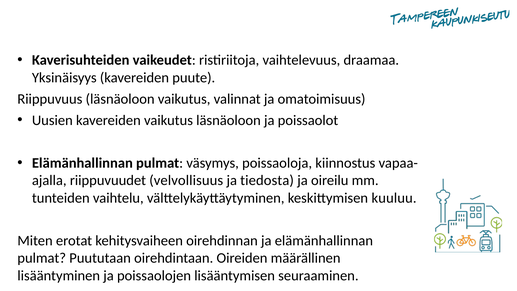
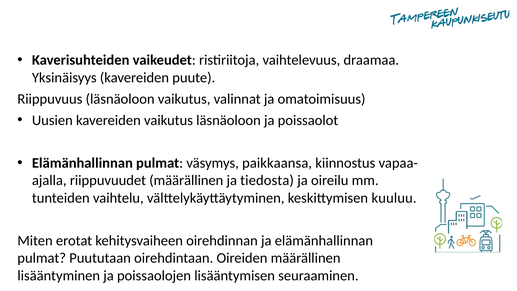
poissaoloja: poissaoloja -> paikkaansa (277, 163)
riippuvuudet velvollisuus: velvollisuus -> määrällinen (186, 180)
